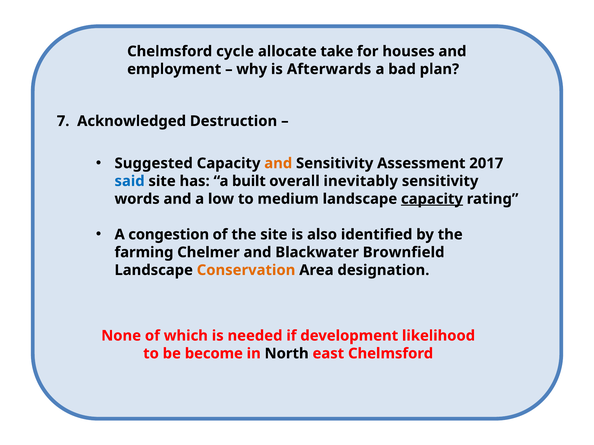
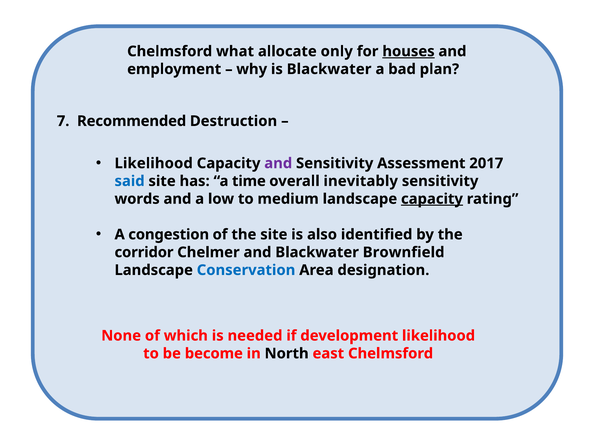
cycle: cycle -> what (235, 51)
take: take -> only (337, 51)
houses underline: none -> present (408, 51)
is Afterwards: Afterwards -> Blackwater (329, 69)
Acknowledged: Acknowledged -> Recommended (132, 121)
Suggested: Suggested -> Likelihood (154, 163)
and colour: orange -> purple (278, 163)
built: built -> time (249, 181)
farming: farming -> corridor (144, 253)
Conservation colour: orange -> blue (246, 270)
